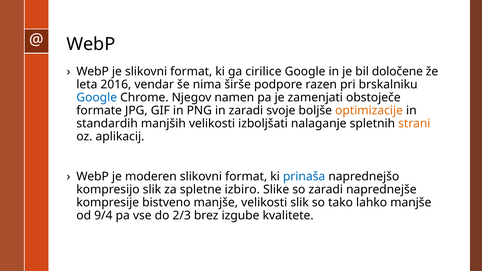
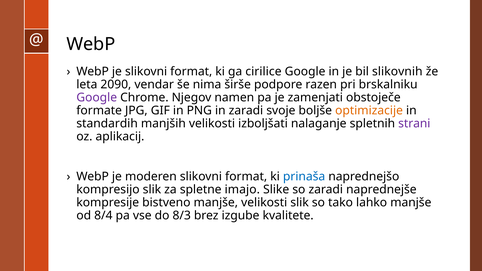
določene: določene -> slikovnih (397, 72)
2016: 2016 -> 2090 (116, 85)
Google colour: blue -> purple (97, 98)
strani colour: orange -> purple (414, 124)
izbiro: izbiro -> imajo (242, 190)
9/4: 9/4 -> 8/4 (103, 216)
2/3: 2/3 -> 8/3 (182, 216)
